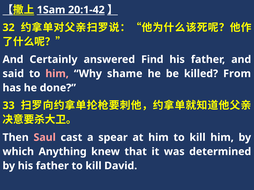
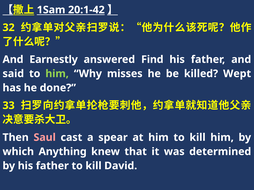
Certainly: Certainly -> Earnestly (54, 60)
him colour: pink -> light green (57, 74)
shame: shame -> misses (125, 74)
From: From -> Wept (237, 74)
